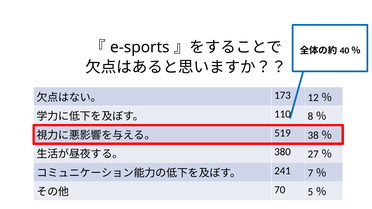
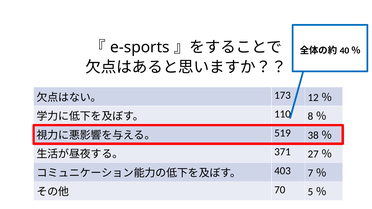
380: 380 -> 371 (283, 152)
241: 241 -> 403 (283, 171)
